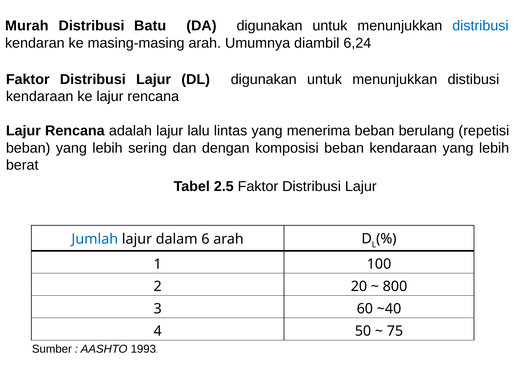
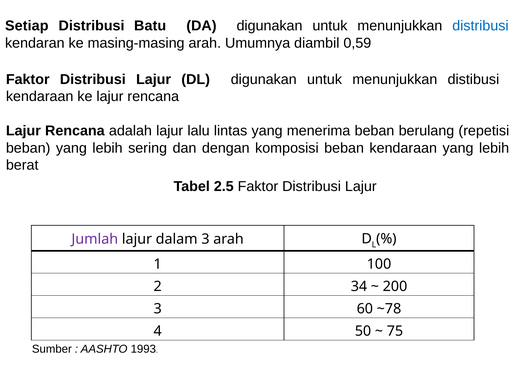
Murah: Murah -> Setiap (27, 26)
6,24: 6,24 -> 0,59 (357, 43)
Jumlah colour: blue -> purple (95, 239)
dalam 6: 6 -> 3 (205, 239)
20: 20 -> 34 (359, 286)
800: 800 -> 200 (395, 286)
~40: ~40 -> ~78 (389, 308)
